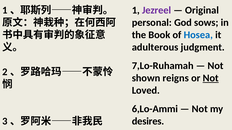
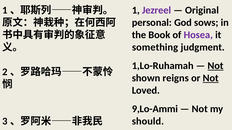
Hosea colour: blue -> purple (198, 35)
adulterous: adulterous -> something (155, 47)
7,Lo-Ruhamah: 7,Lo-Ruhamah -> 1,Lo-Ruhamah (163, 66)
Not underline: none -> present (216, 66)
6,Lo-Ammi: 6,Lo-Ammi -> 9,Lo-Ammi (155, 109)
desires: desires -> should (148, 122)
